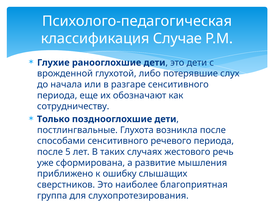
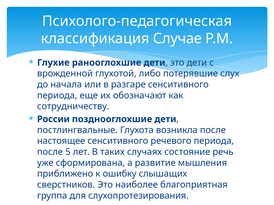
Только: Только -> России (53, 119)
способами: способами -> настоящее (61, 141)
жестового: жестового -> состояние (187, 152)
